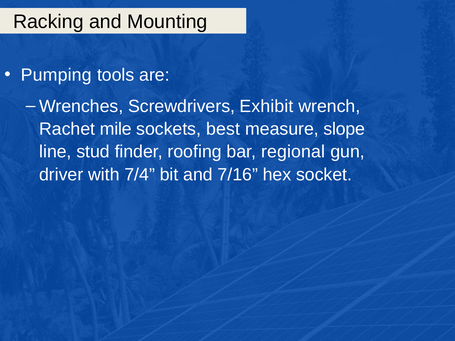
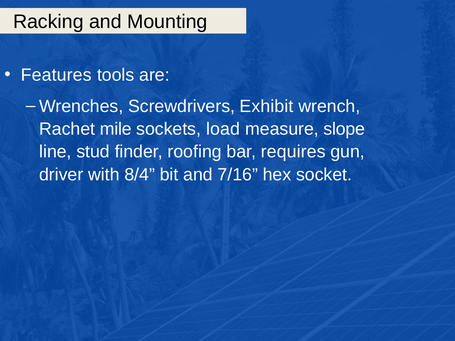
Pumping: Pumping -> Features (56, 75)
best: best -> load (223, 129)
regional: regional -> requires (293, 152)
7/4: 7/4 -> 8/4 (140, 175)
